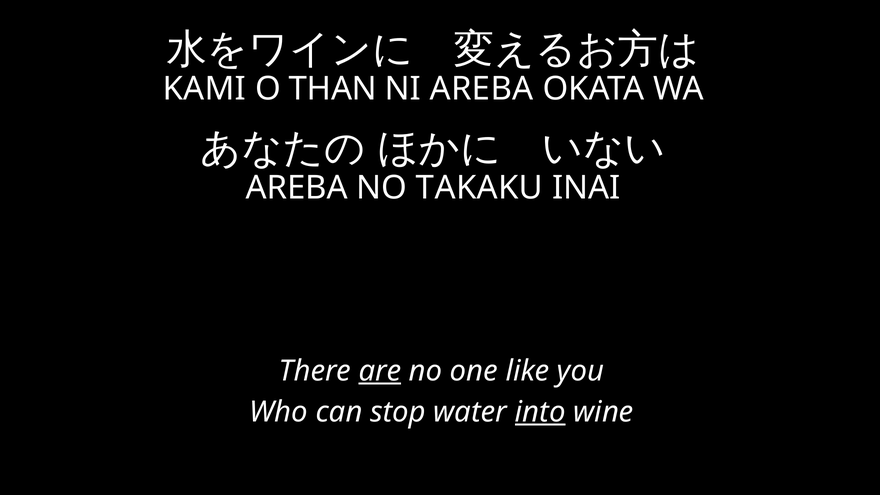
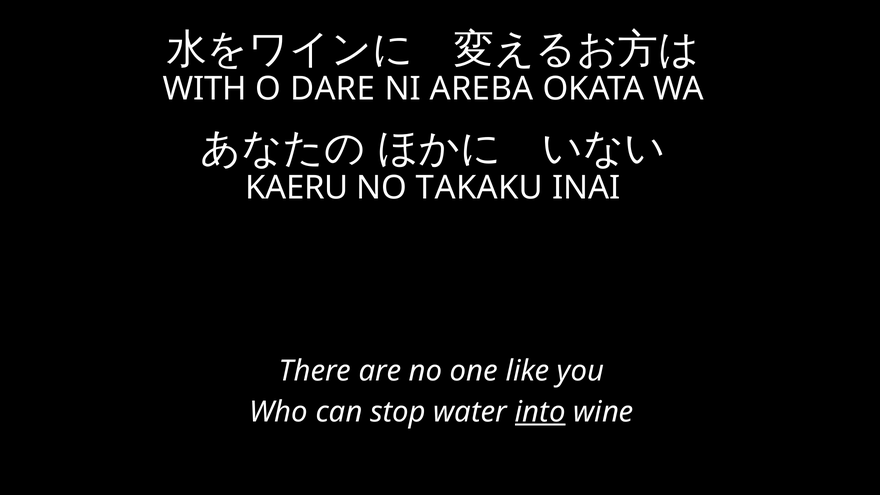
KAMI: KAMI -> WITH (205, 89)
THAN: THAN -> DARE (333, 89)
AREBA: AREBA -> KAERU (297, 188)
are underline: present -> none (380, 371)
